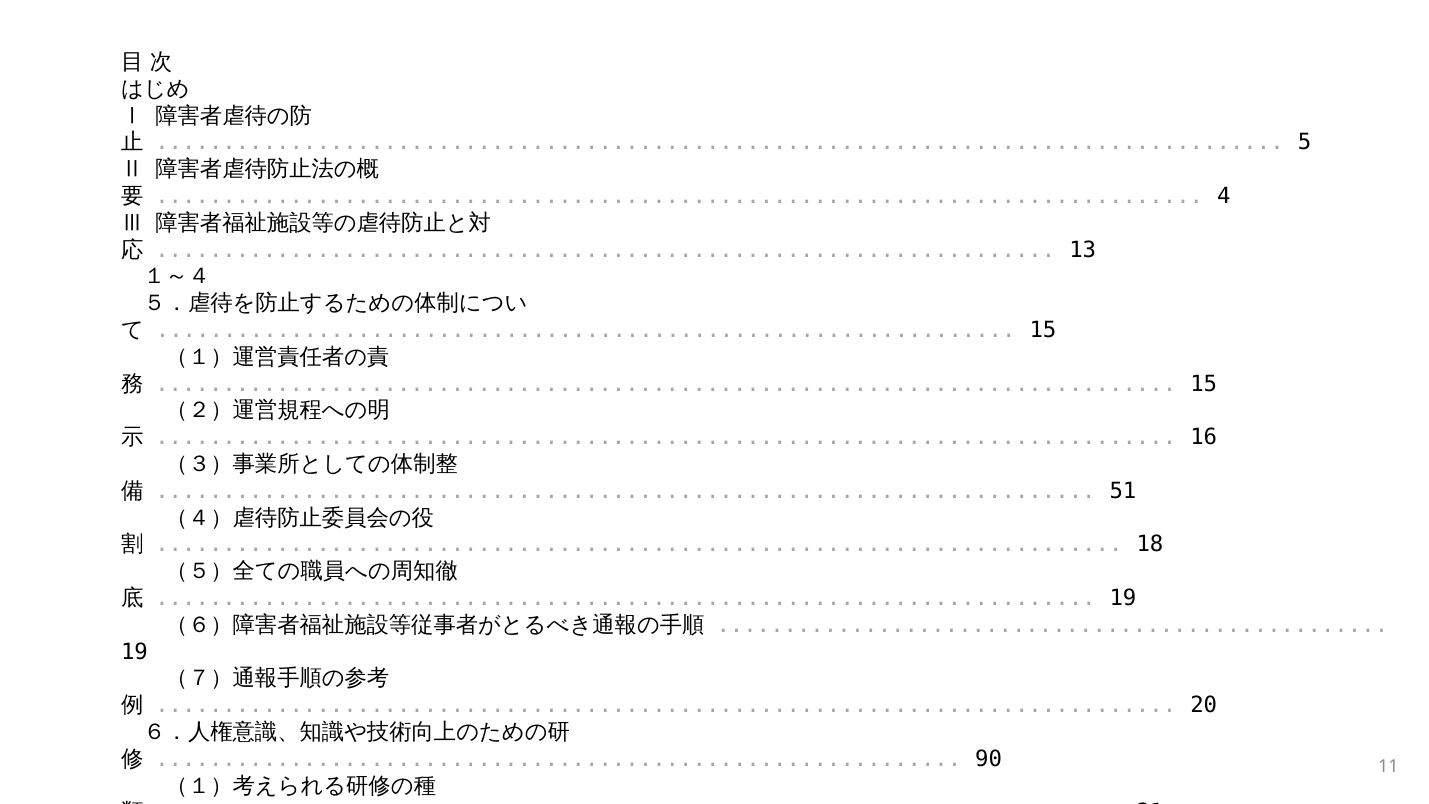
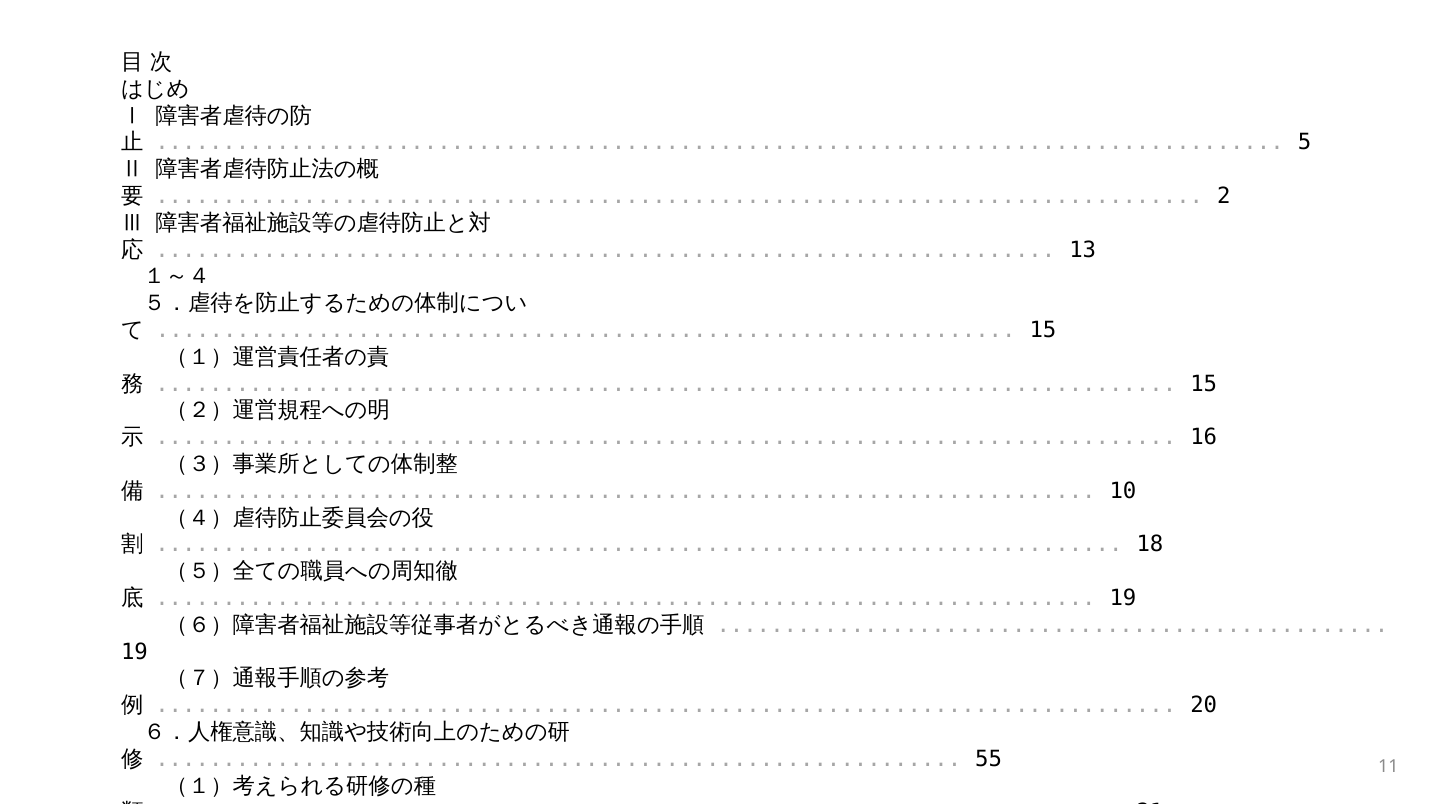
4: 4 -> 2 (1224, 196)
51: 51 -> 10 (1123, 491)
90: 90 -> 55 (989, 759)
